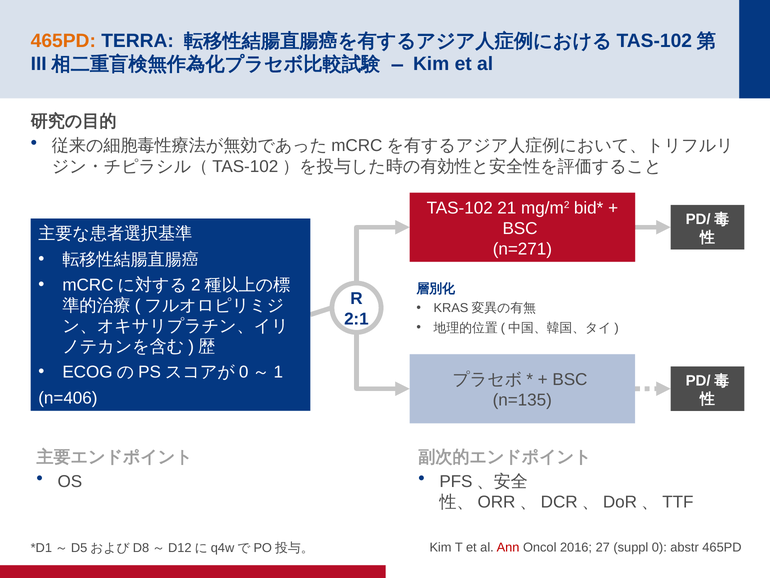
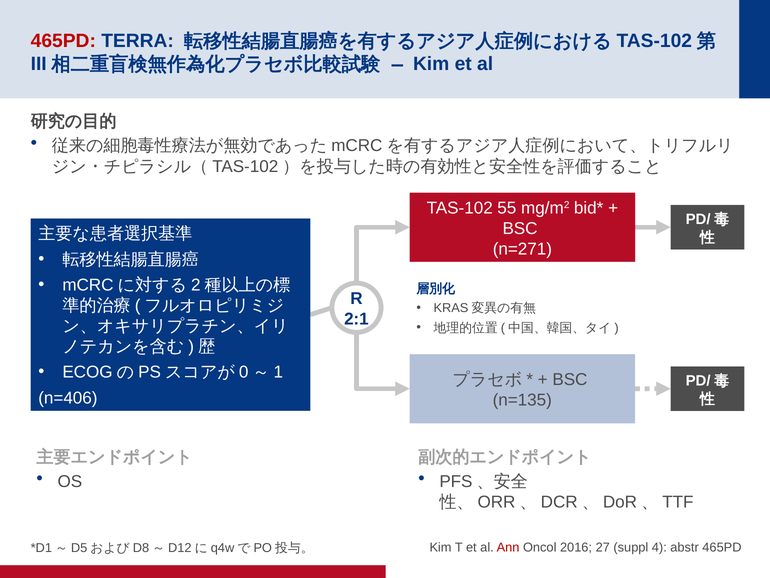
465PD colour: orange -> red (63, 41)
21: 21 -> 55 (507, 208)
0: 0 -> 4 (659, 547)
